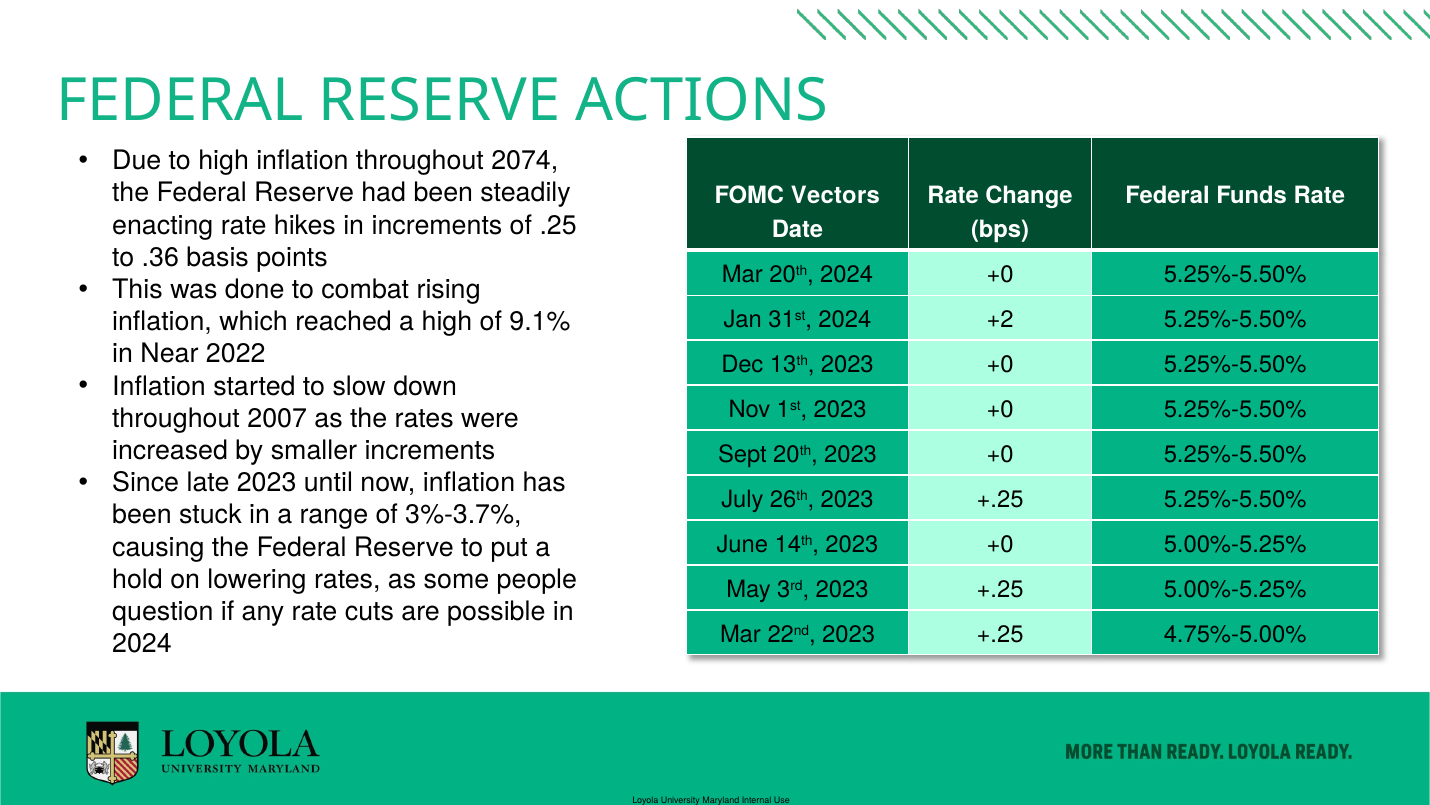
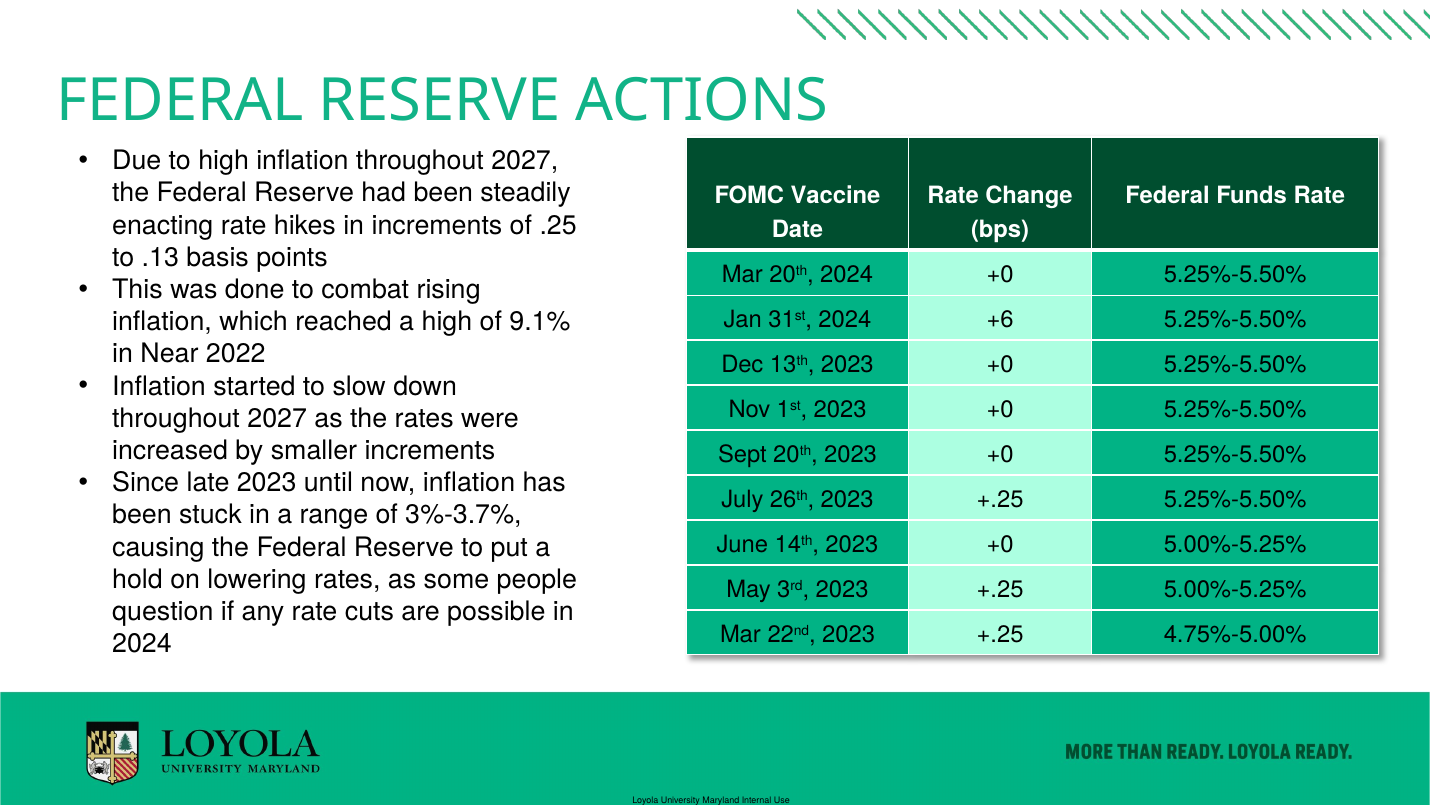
inflation throughout 2074: 2074 -> 2027 (525, 161)
Vectors: Vectors -> Vaccine (836, 195)
.36: .36 -> .13 (160, 257)
+2: +2 -> +6 (1000, 320)
2007: 2007 -> 2027 (277, 418)
